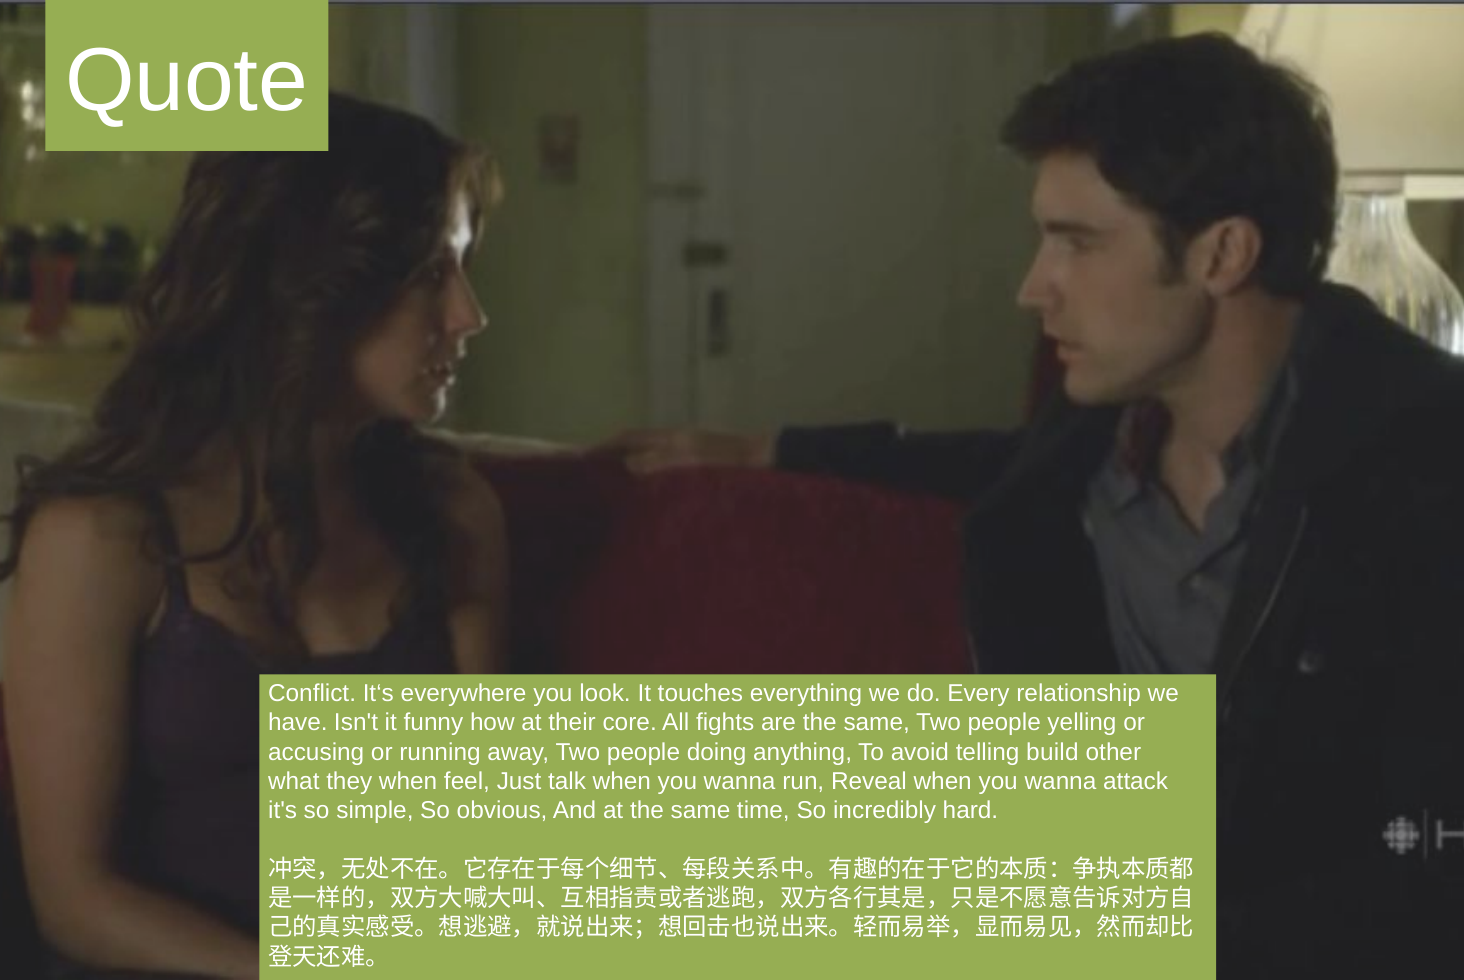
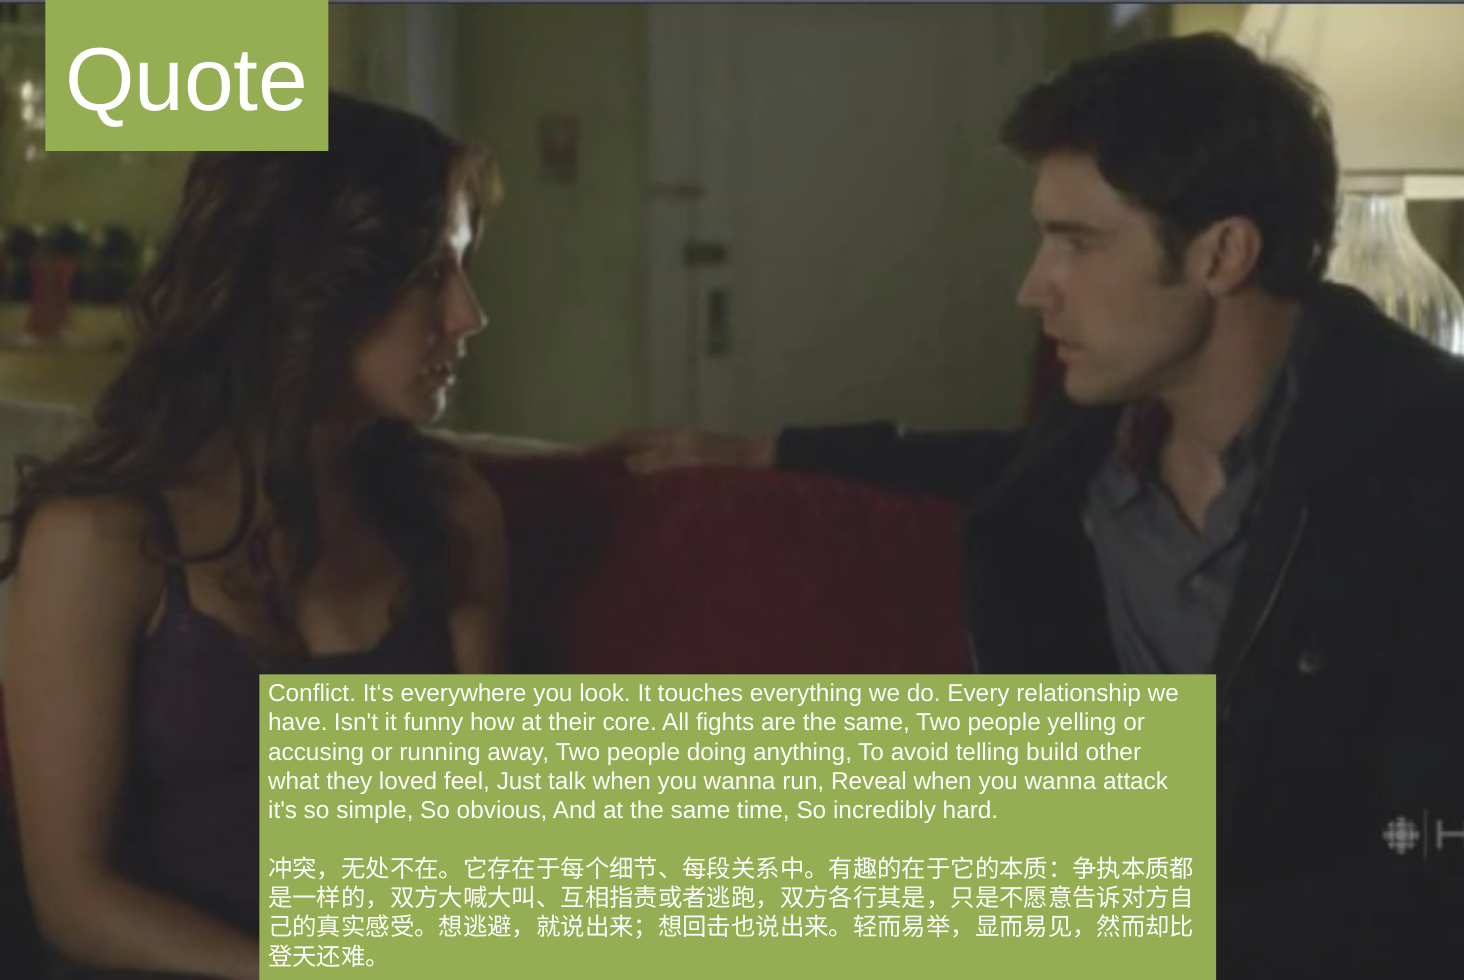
they when: when -> loved (408, 782)
